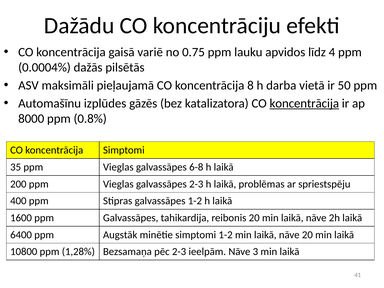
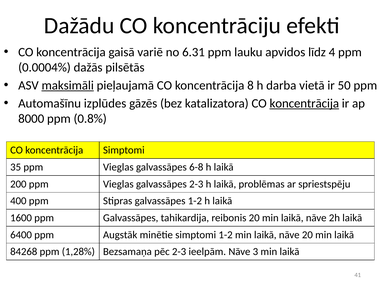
0.75: 0.75 -> 6.31 (193, 52)
maksimāli underline: none -> present (68, 85)
10800: 10800 -> 84268 (24, 252)
